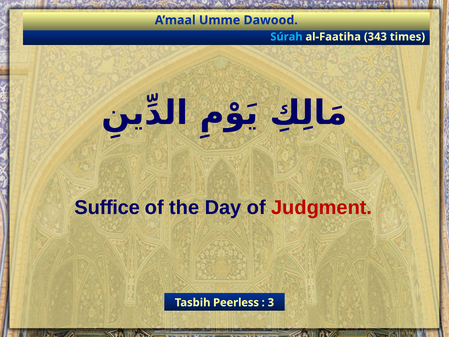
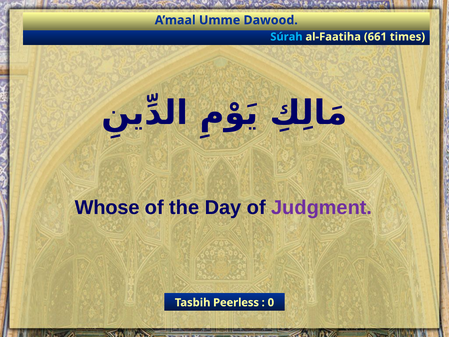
343: 343 -> 661 (375, 37)
Suffice: Suffice -> Whose (107, 207)
Judgment colour: red -> purple (322, 207)
3: 3 -> 0 (271, 302)
